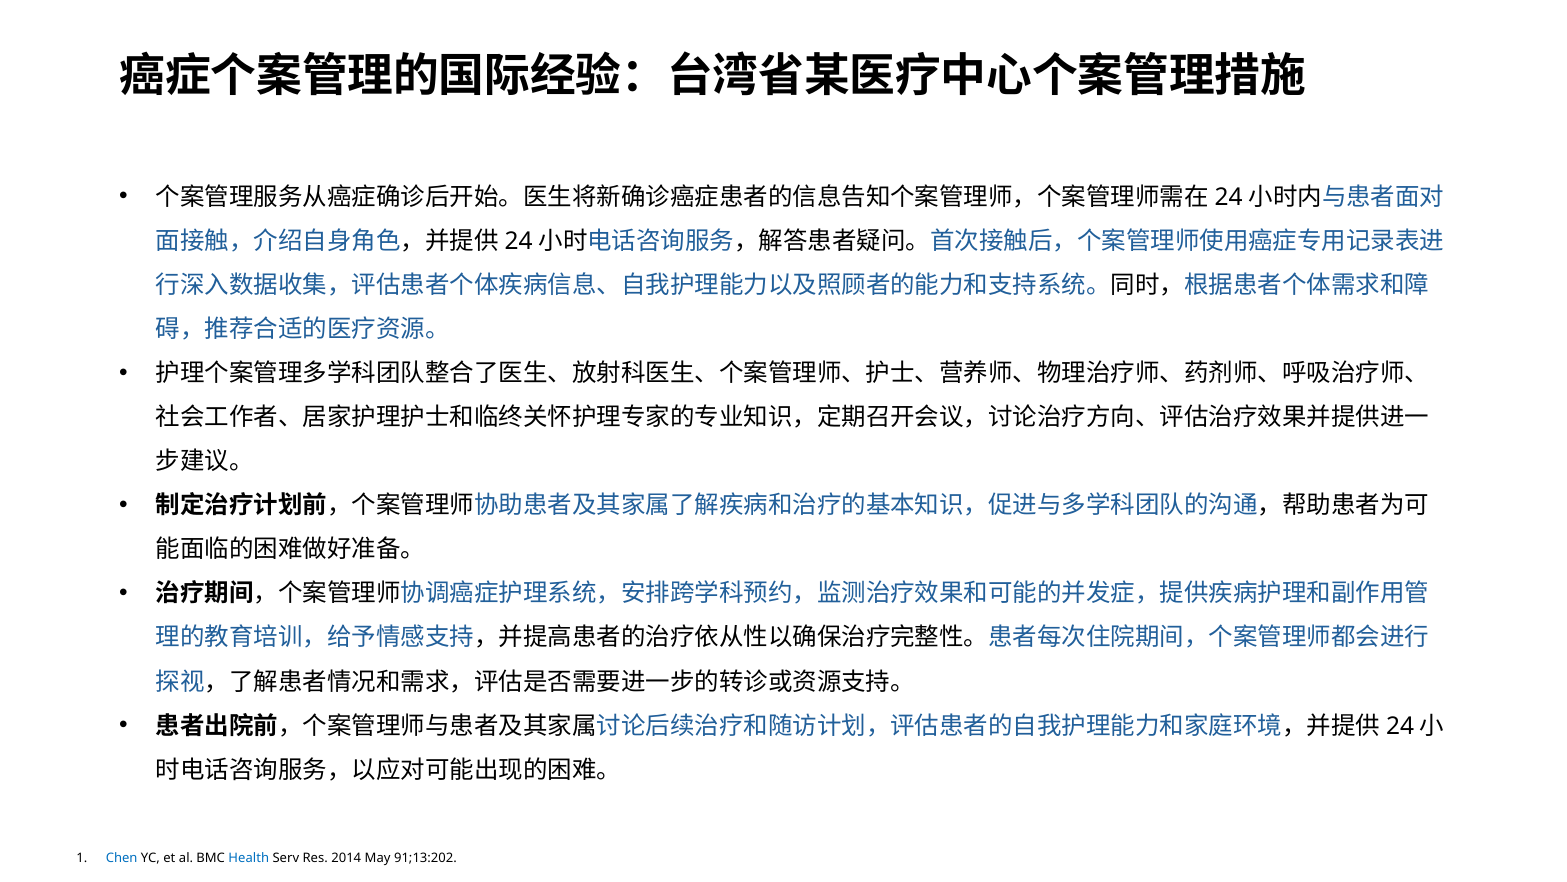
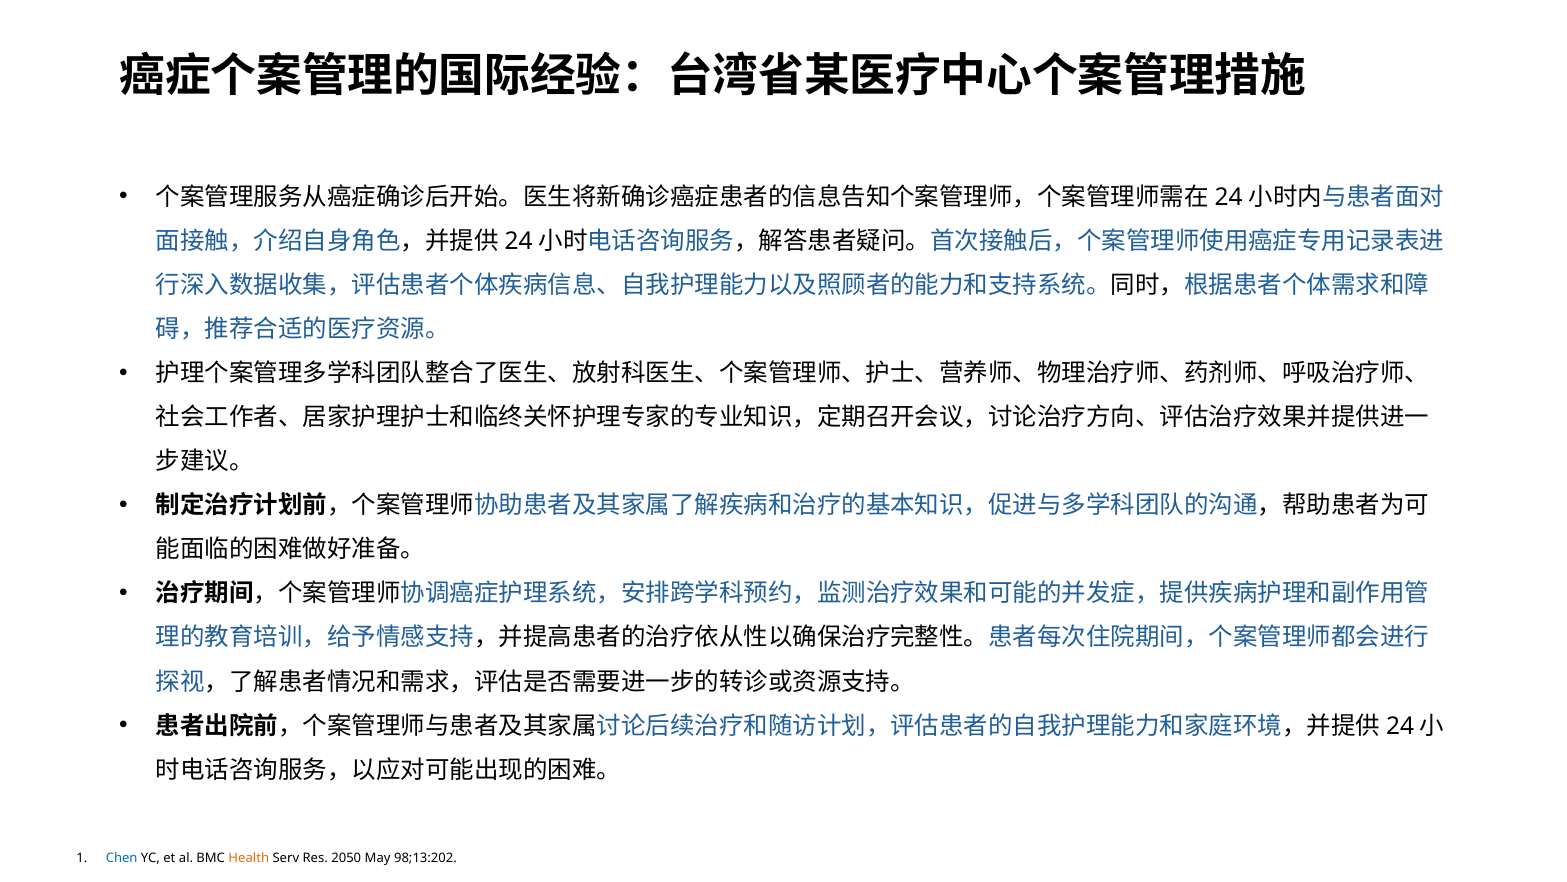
Health colour: blue -> orange (249, 857)
2014: 2014 -> 2050 (346, 857)
91;13:202: 91;13:202 -> 98;13:202 (425, 857)
